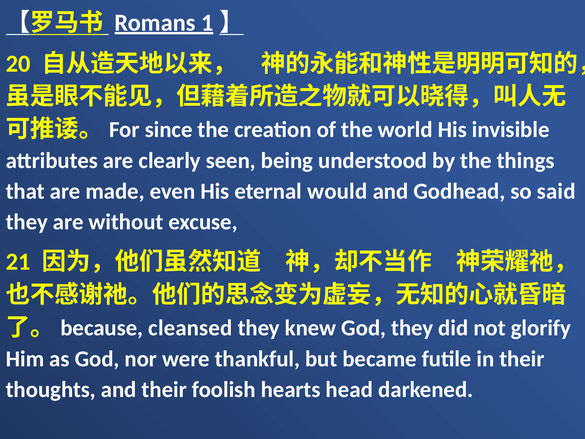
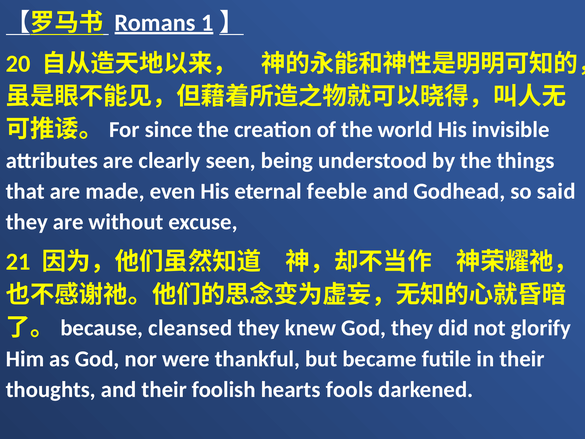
would: would -> feeble (337, 191)
head: head -> fools (349, 389)
